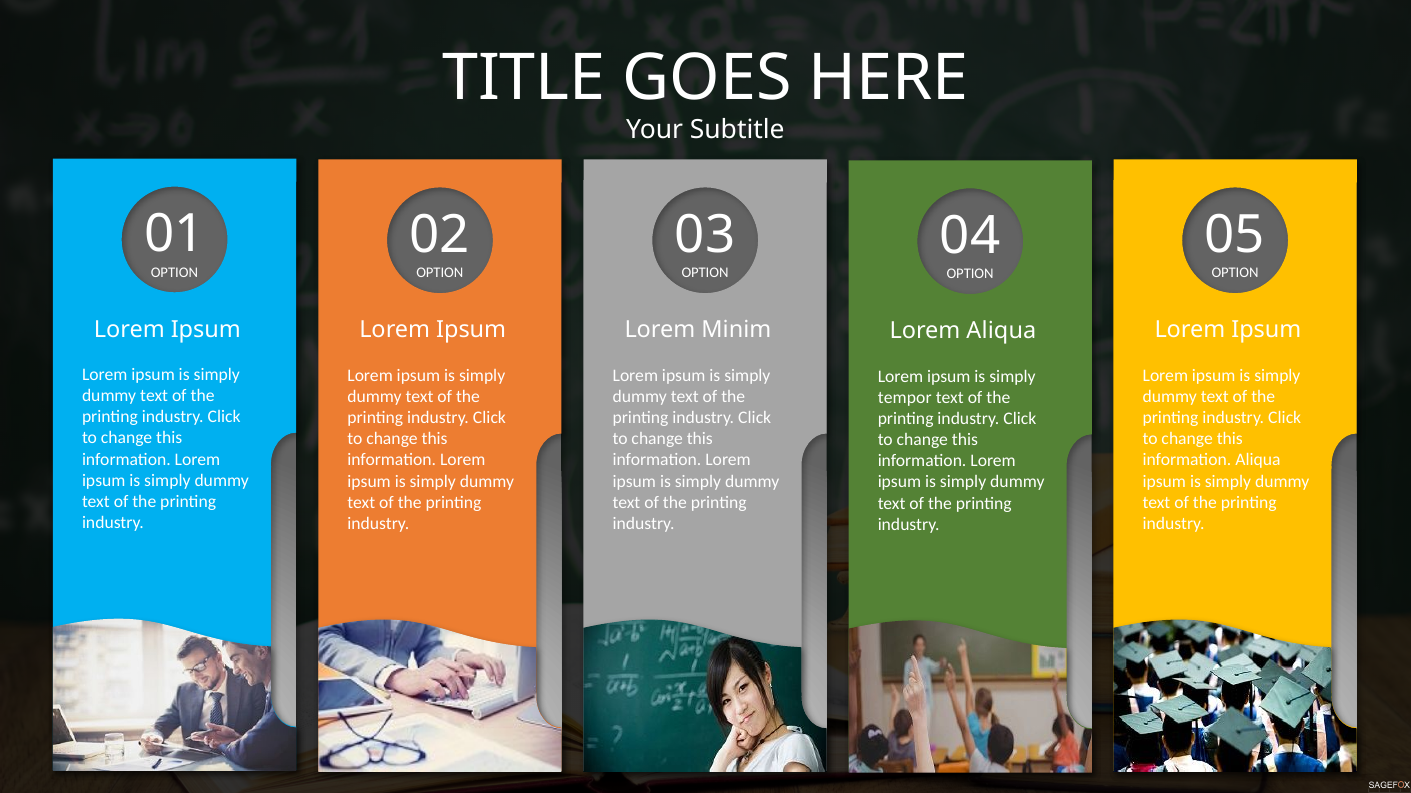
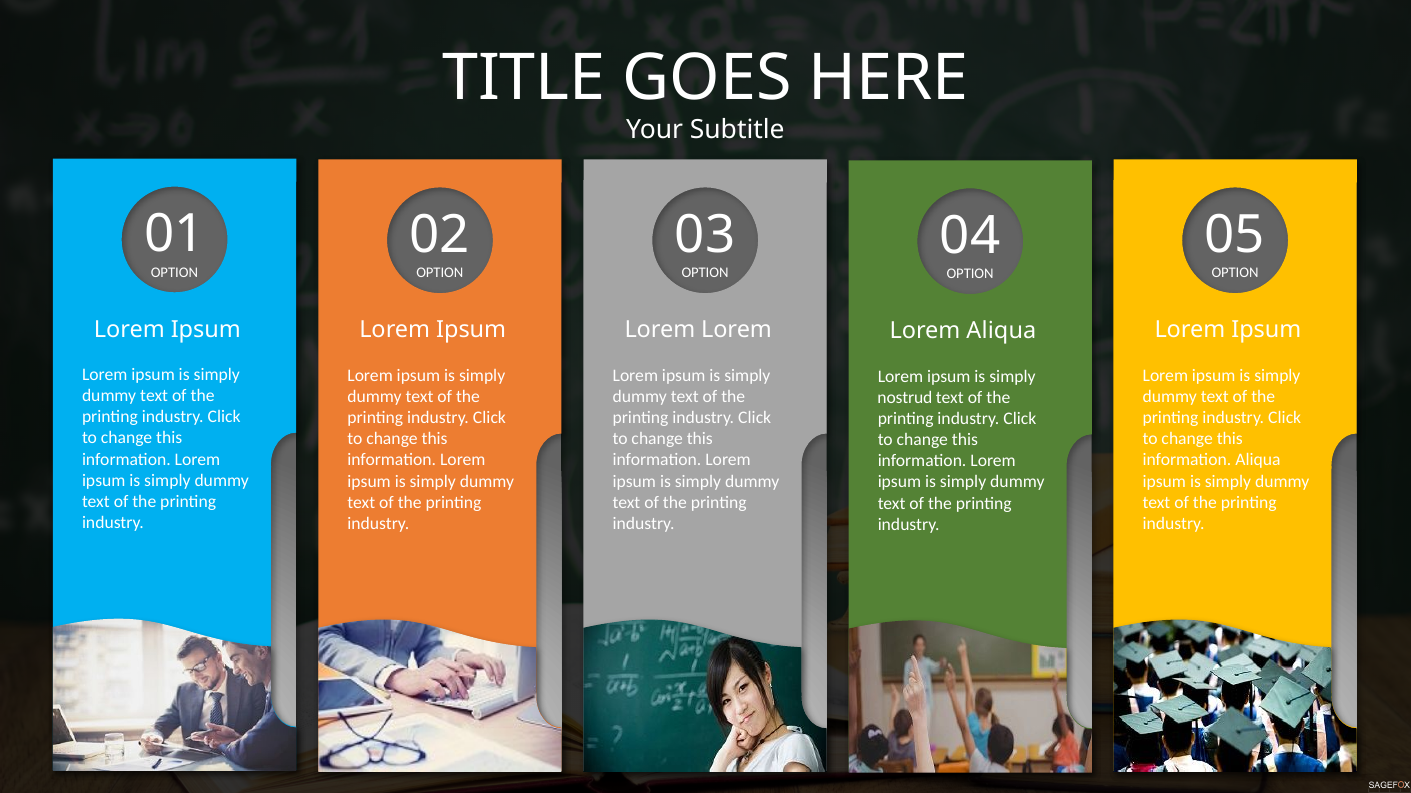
Minim: Minim -> Lorem (736, 330)
tempor: tempor -> nostrud (905, 398)
